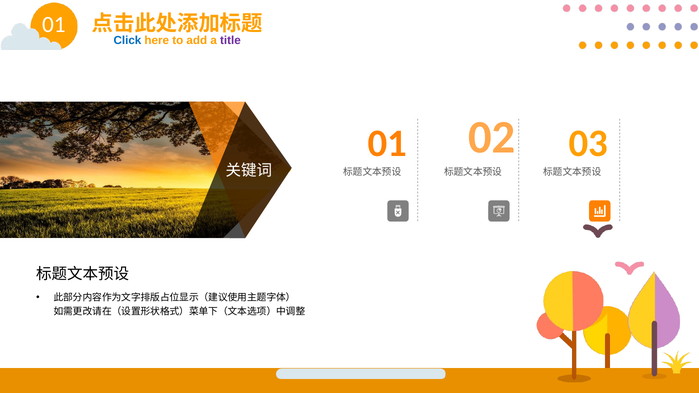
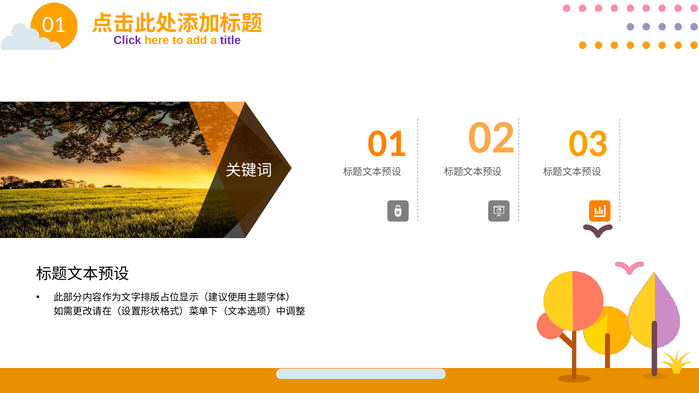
Click colour: blue -> purple (127, 40)
